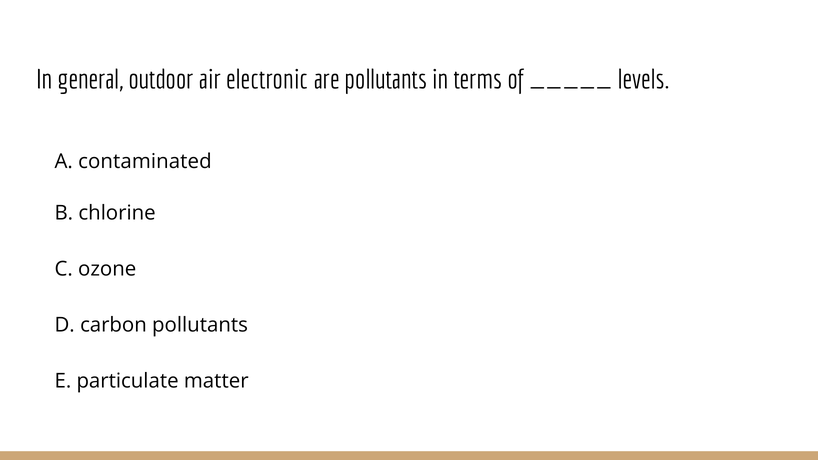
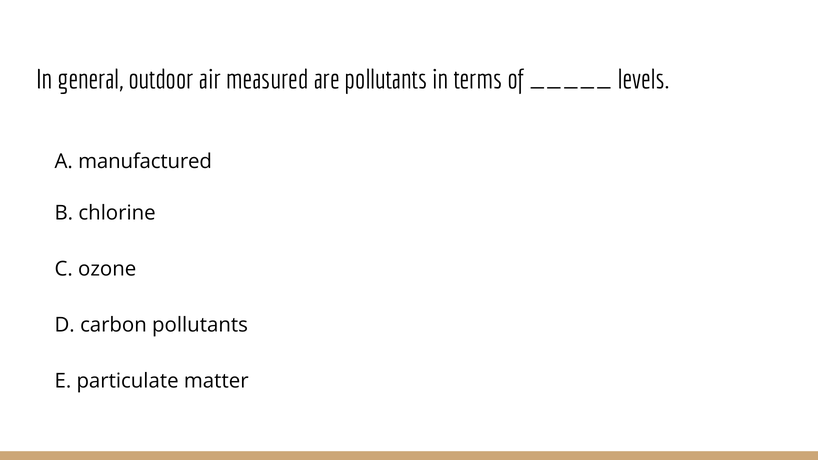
electronic: electronic -> measured (267, 80)
contaminated: contaminated -> manufactured (145, 161)
